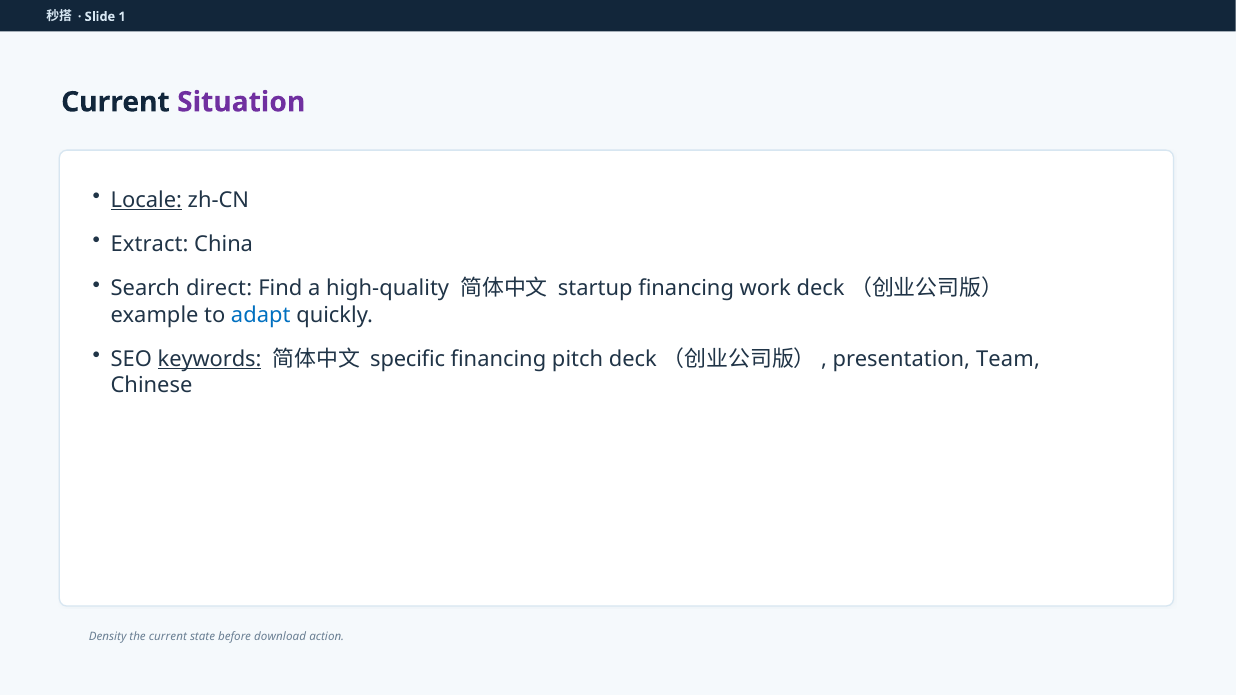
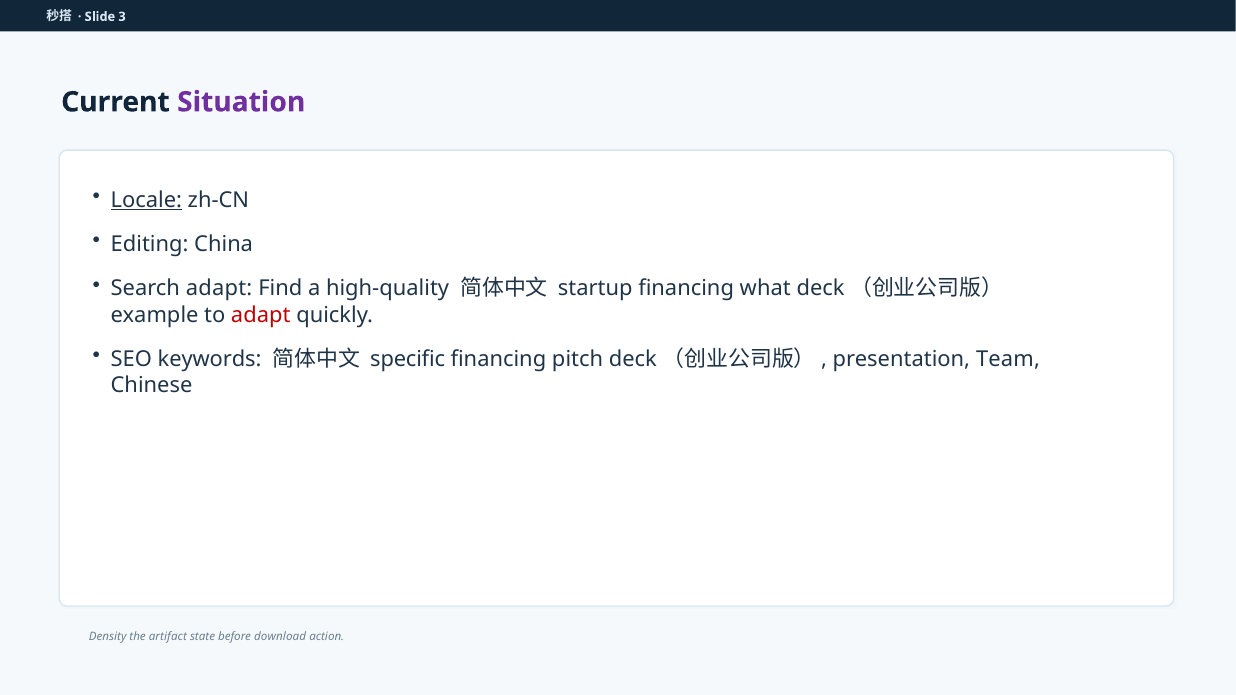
1: 1 -> 3 (122, 17)
Extract: Extract -> Editing (150, 244)
Search direct: direct -> adapt (219, 289)
work: work -> what (765, 289)
adapt colour: blue -> red (261, 315)
keywords underline: present -> none (210, 359)
the current: current -> artifact (168, 637)
